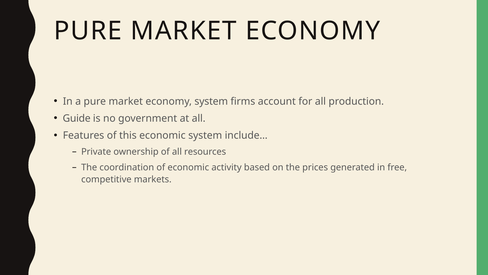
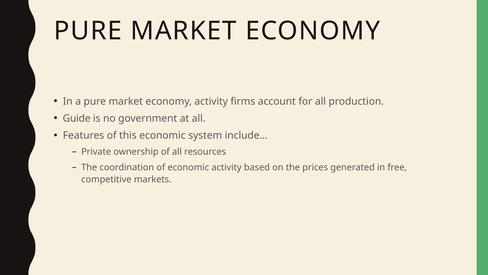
economy system: system -> activity (211, 101)
